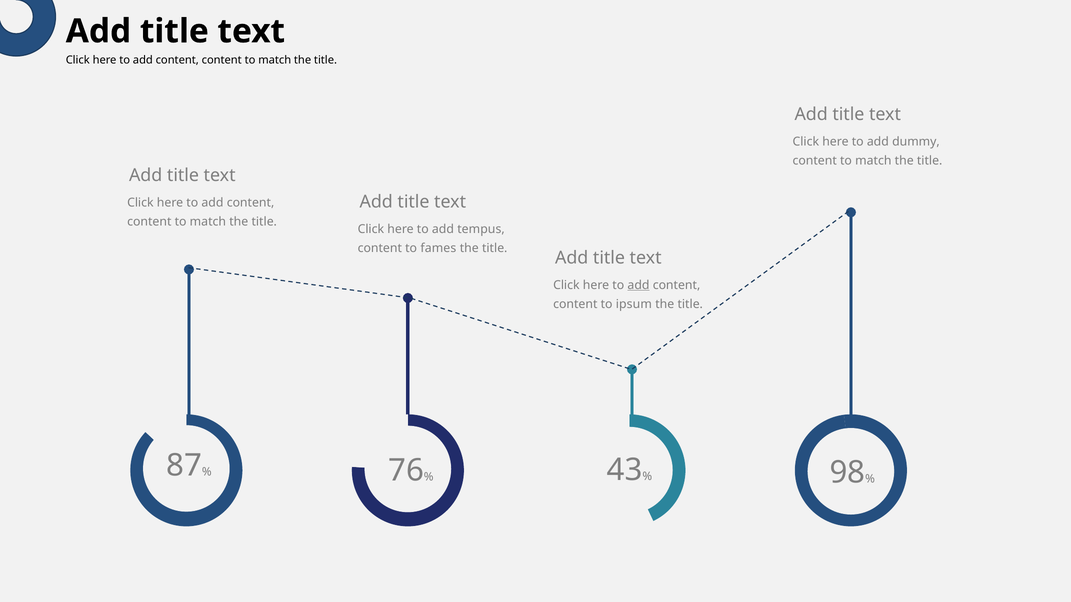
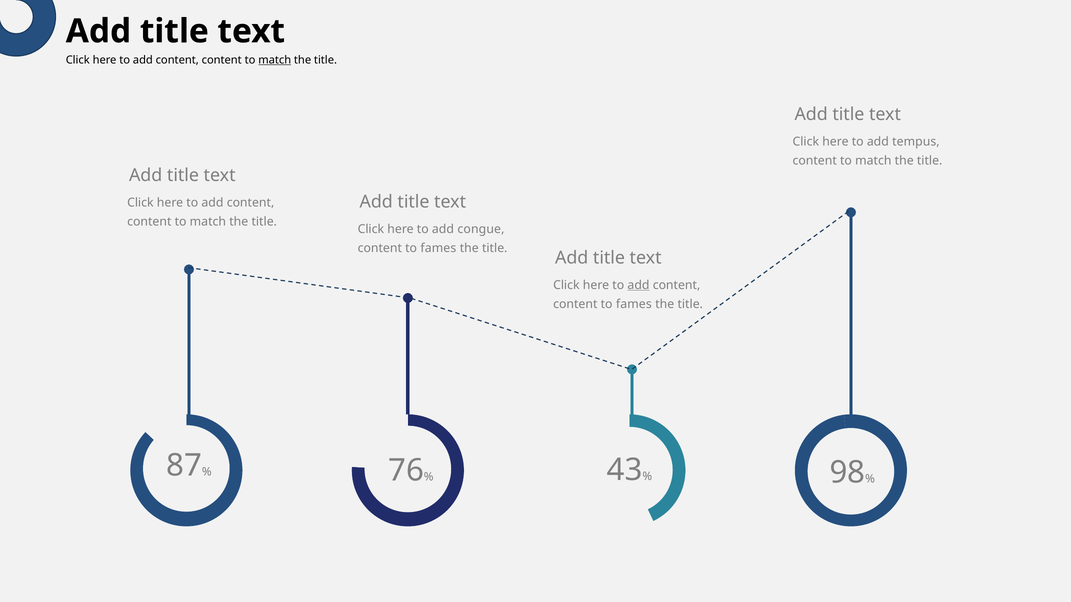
match underline: none -> present (275, 60)
dummy: dummy -> tempus (916, 142)
tempus: tempus -> congue (481, 229)
ipsum: ipsum -> fames (634, 304)
